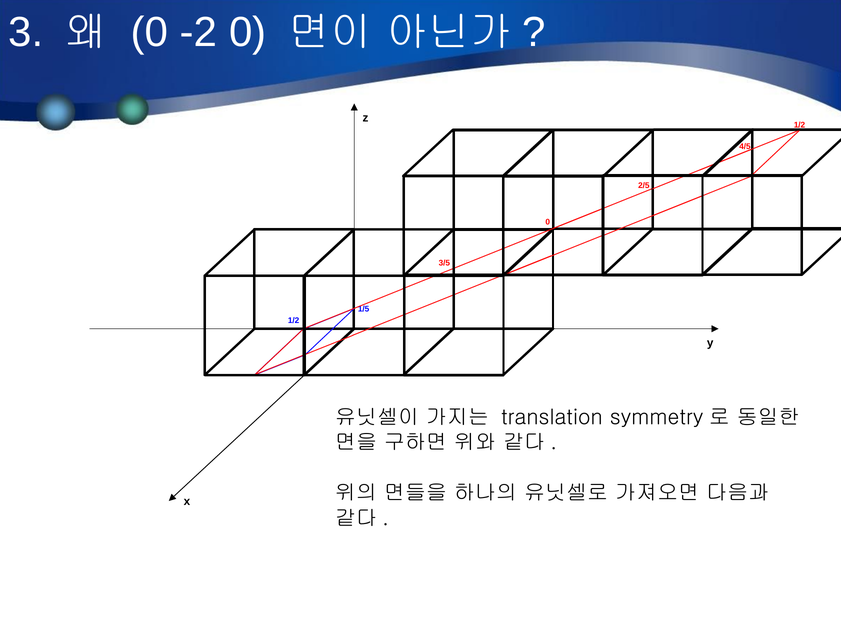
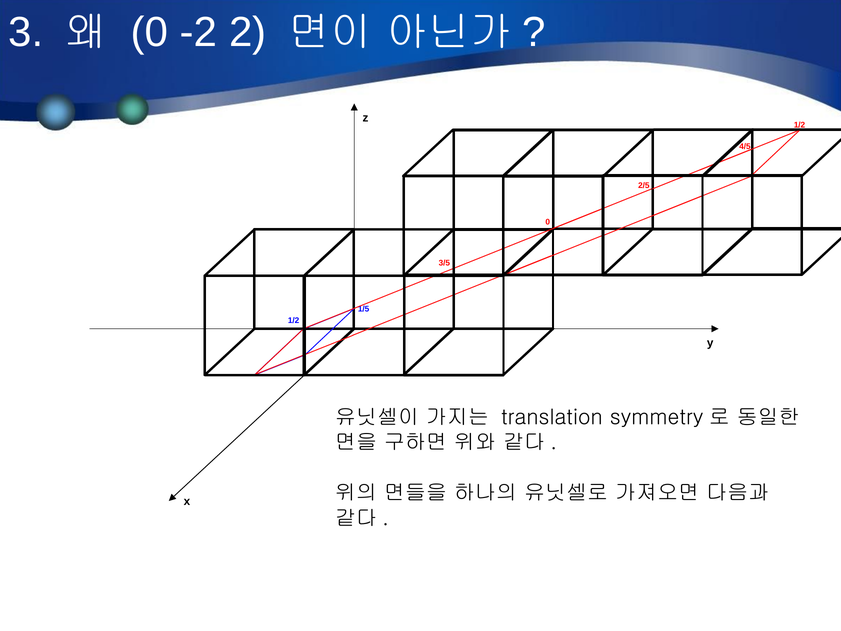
-2 0: 0 -> 2 (248, 32)
